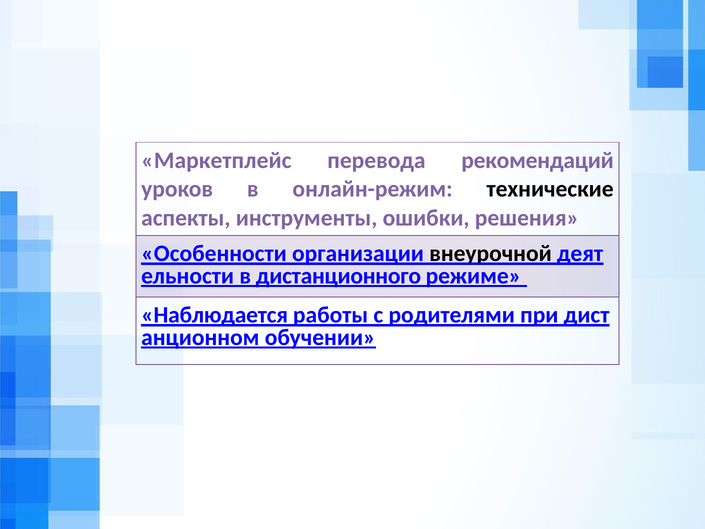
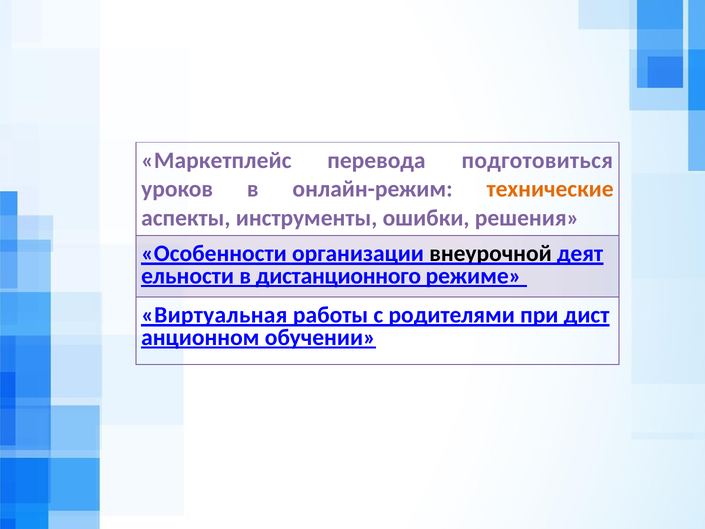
рекомендаций: рекомендаций -> подготовиться (537, 160)
технические colour: black -> orange (550, 189)
Наблюдается: Наблюдается -> Виртуальная (214, 315)
